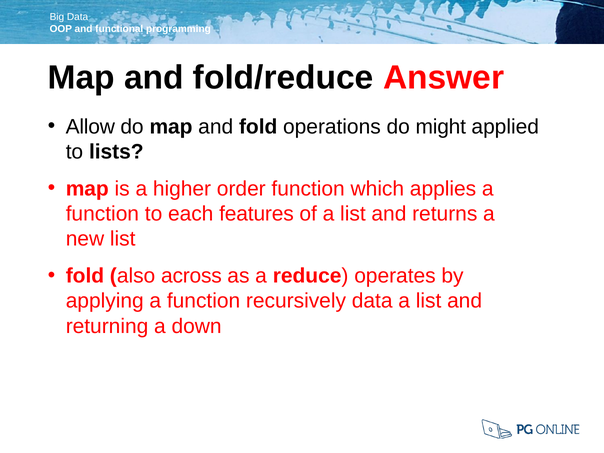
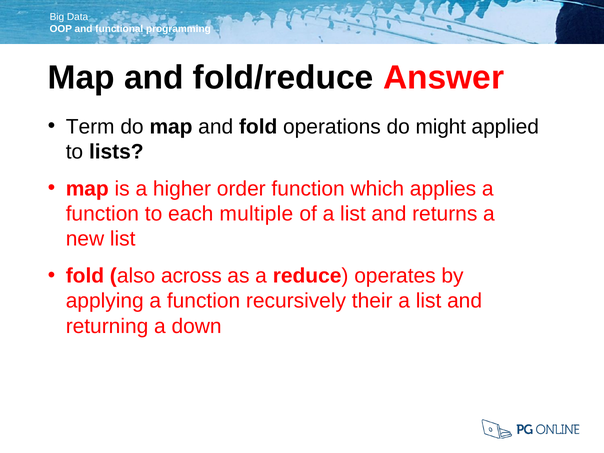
Allow: Allow -> Term (90, 127)
features: features -> multiple (256, 214)
recursively data: data -> their (372, 301)
